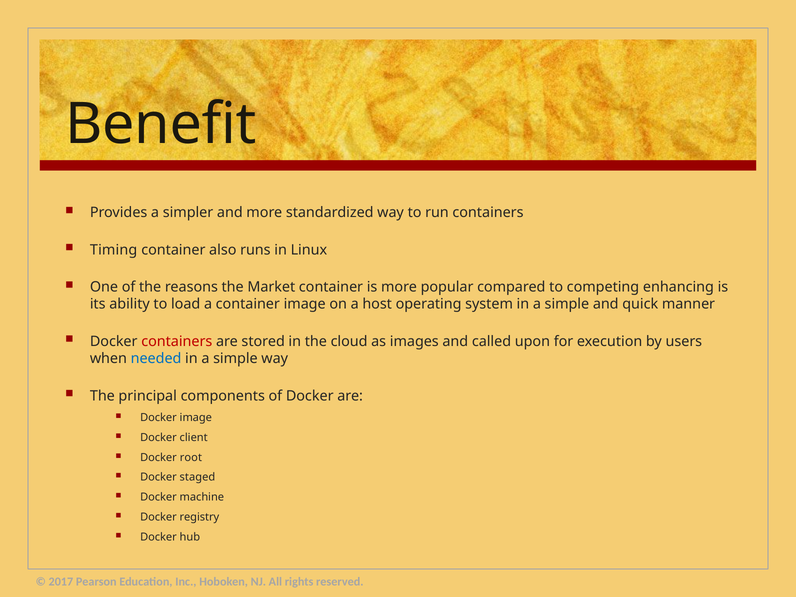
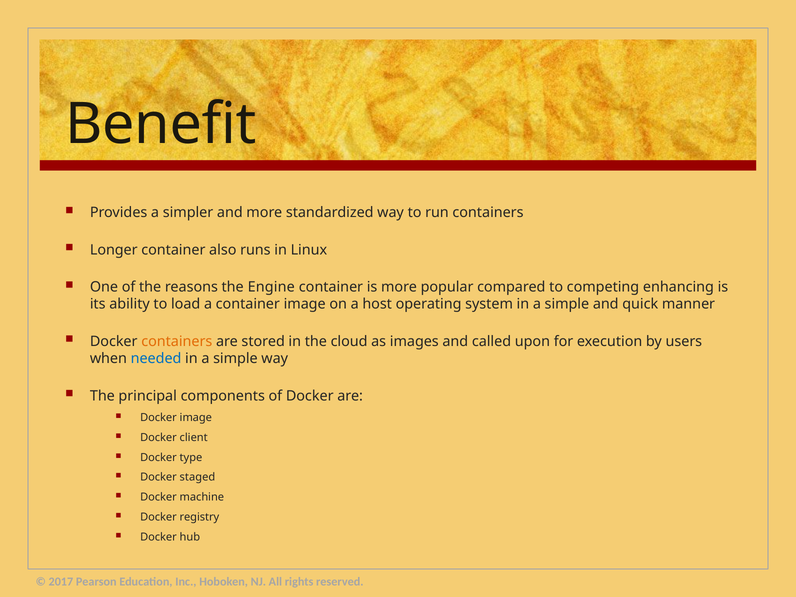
Timing: Timing -> Longer (114, 250)
Market: Market -> Engine (271, 287)
containers colour: red -> orange (177, 341)
root: root -> type (191, 457)
